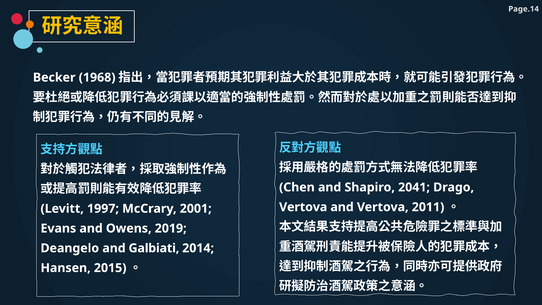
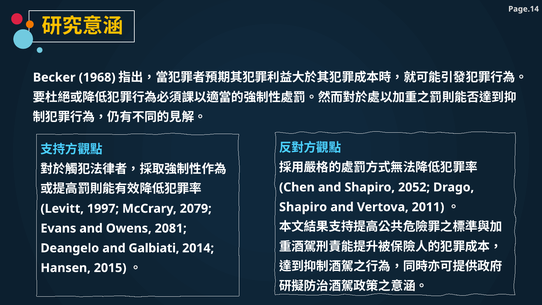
2041: 2041 -> 2052 (414, 187)
Vertova: Vertova -> Shapiro (303, 207)
2001: 2001 -> 2079 (196, 209)
2019: 2019 -> 2081 (171, 228)
